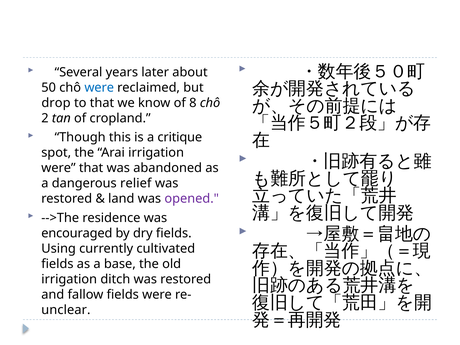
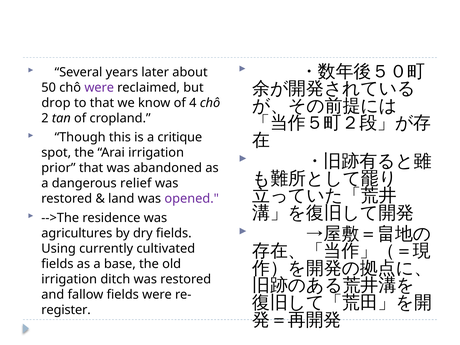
were colour: blue -> purple (99, 88)
8: 8 -> 4 (193, 103)
were: were -> prior (58, 168)
encouraged: encouraged -> agricultures (77, 233)
unclear: unclear -> register (66, 310)
